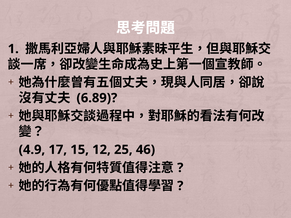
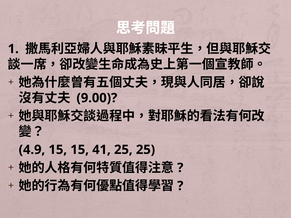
6.89: 6.89 -> 9.00 (97, 98)
4.9 17: 17 -> 15 (58, 150)
12: 12 -> 41 (101, 150)
25 46: 46 -> 25 (146, 150)
